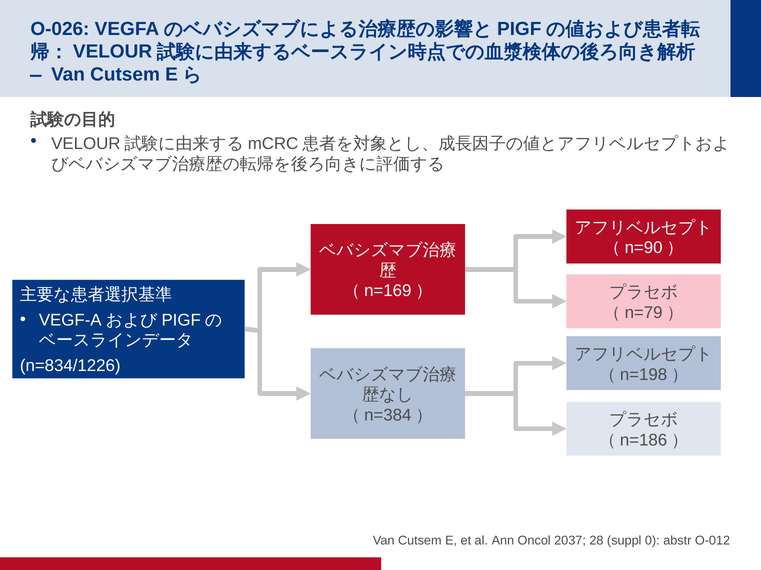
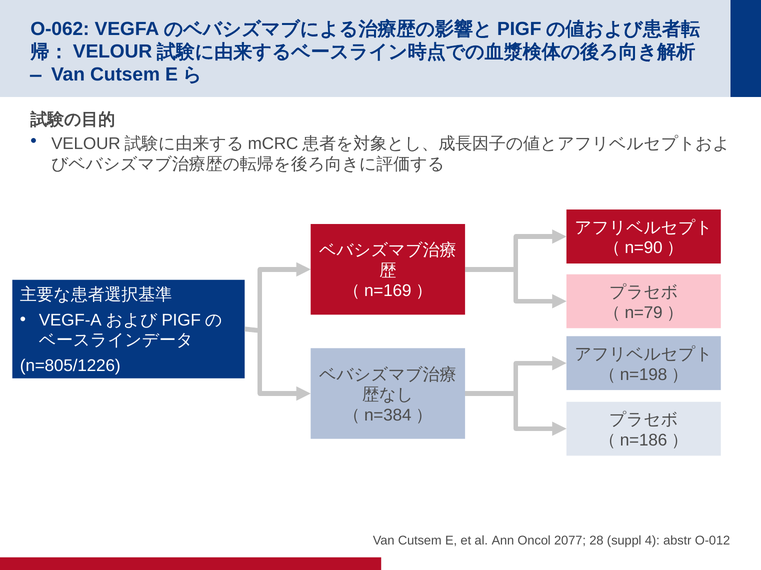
O-026: O-026 -> O-062 (60, 29)
n=834/1226: n=834/1226 -> n=805/1226 (70, 366)
2037: 2037 -> 2077 (570, 541)
0: 0 -> 4 (652, 541)
